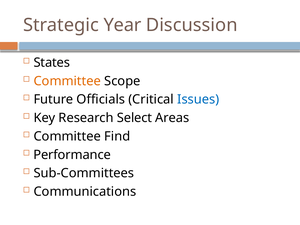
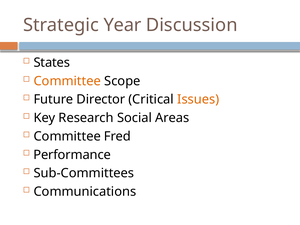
Officials: Officials -> Director (101, 99)
Issues colour: blue -> orange (198, 99)
Select: Select -> Social (134, 118)
Find: Find -> Fred (117, 136)
